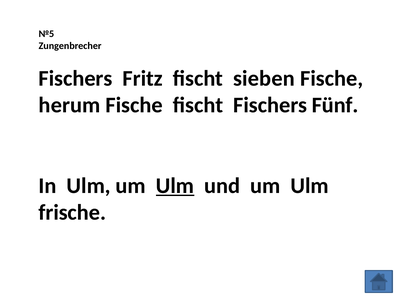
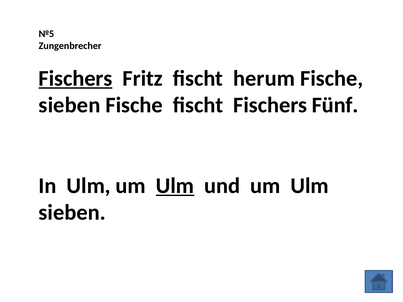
Fischers underline: none -> present (76, 78)
sieben: sieben -> herum (264, 78)
herum: herum -> sieben (69, 105)
frische: frische -> sieben (72, 213)
